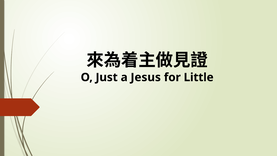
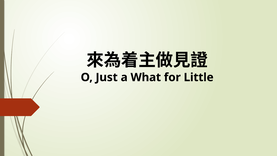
Jesus: Jesus -> What (146, 77)
